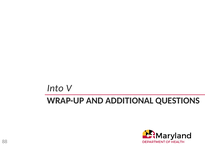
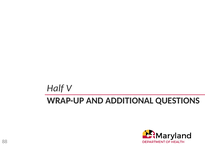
Into: Into -> Half (55, 89)
